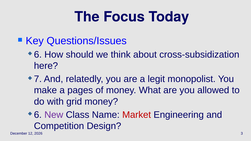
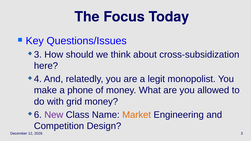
6: 6 -> 3 (38, 55)
7: 7 -> 4 (38, 79)
pages: pages -> phone (80, 90)
Market colour: red -> orange (137, 115)
